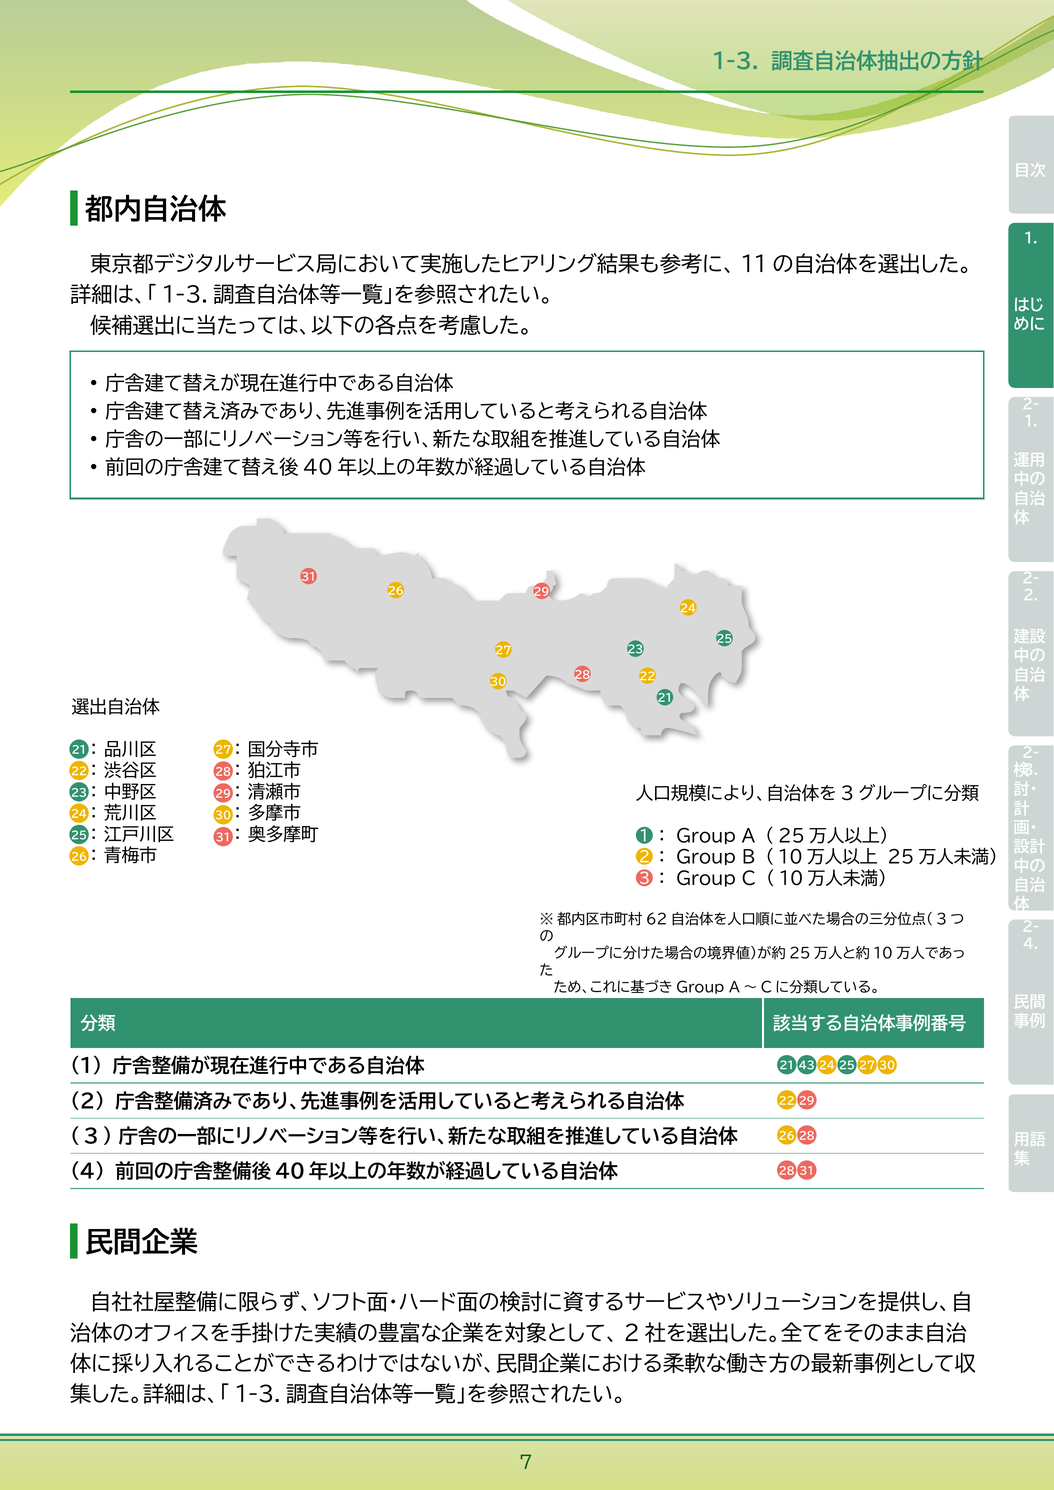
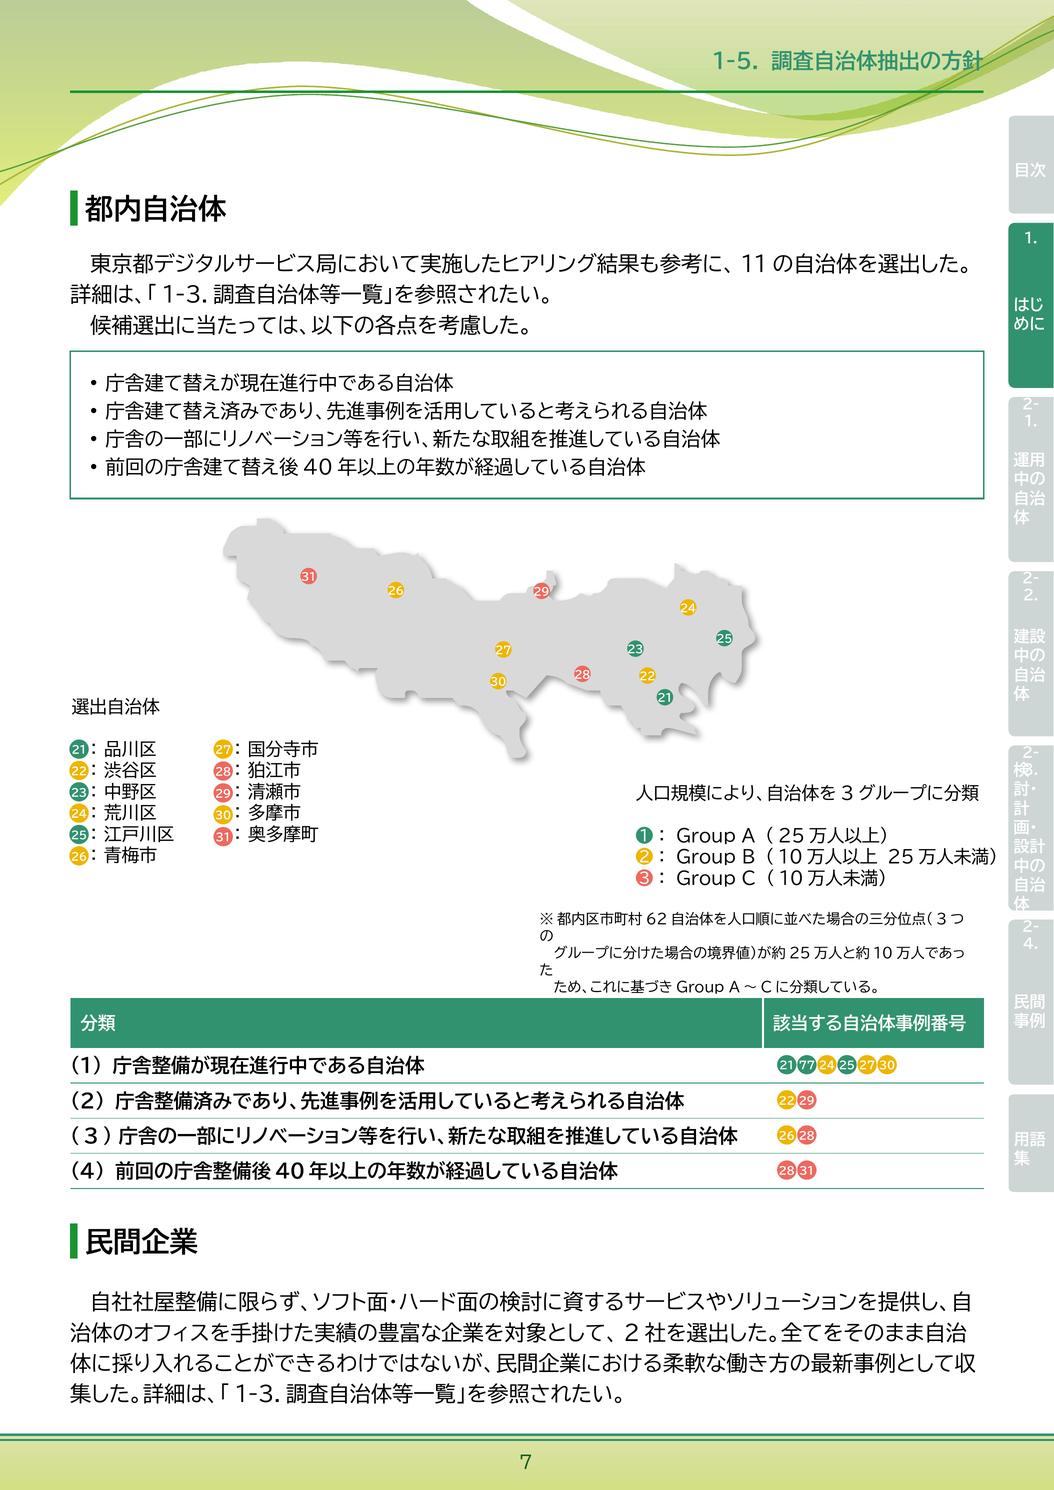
1-3: 1-3 -> 1-5 (736, 62)
43: 43 -> 77 (807, 1066)
